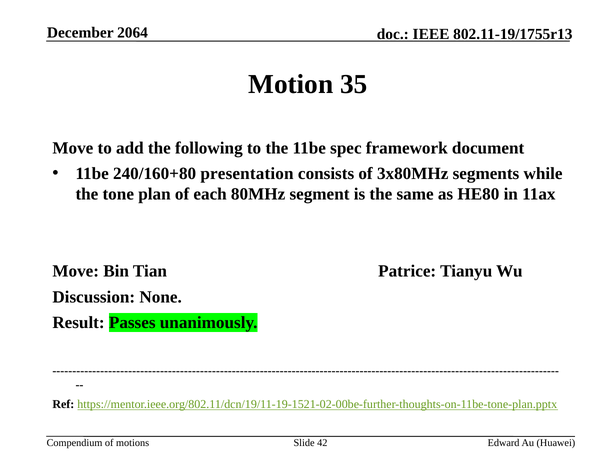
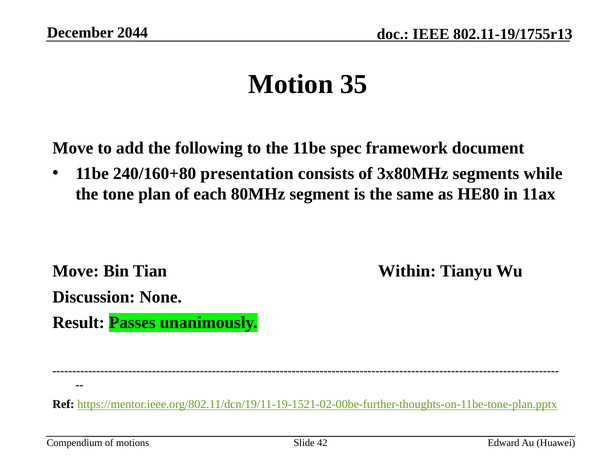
2064: 2064 -> 2044 (133, 33)
Patrice: Patrice -> Within (407, 271)
